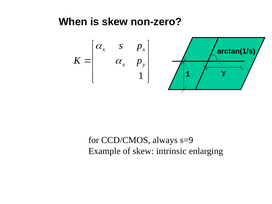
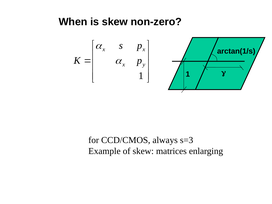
s=9: s=9 -> s=3 (187, 140)
intrinsic: intrinsic -> matrices (171, 151)
